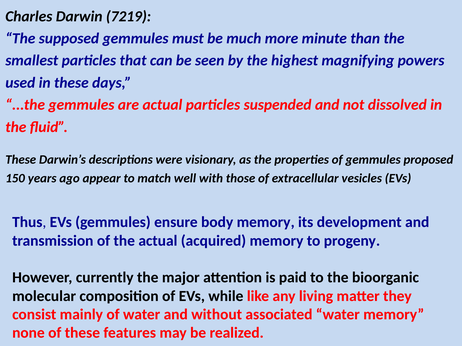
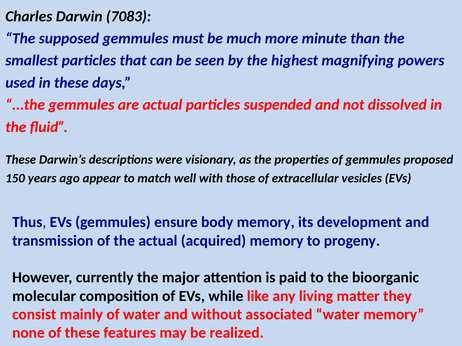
7219: 7219 -> 7083 (129, 16)
